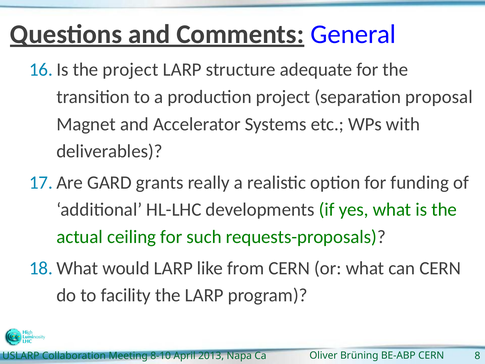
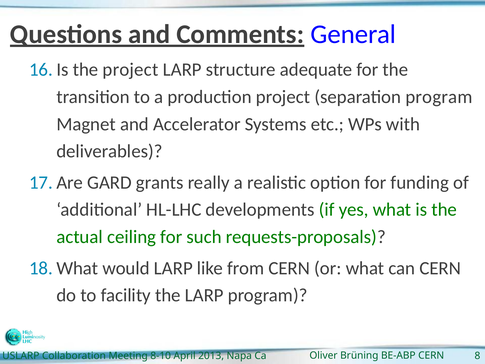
separation proposal: proposal -> program (439, 97)
